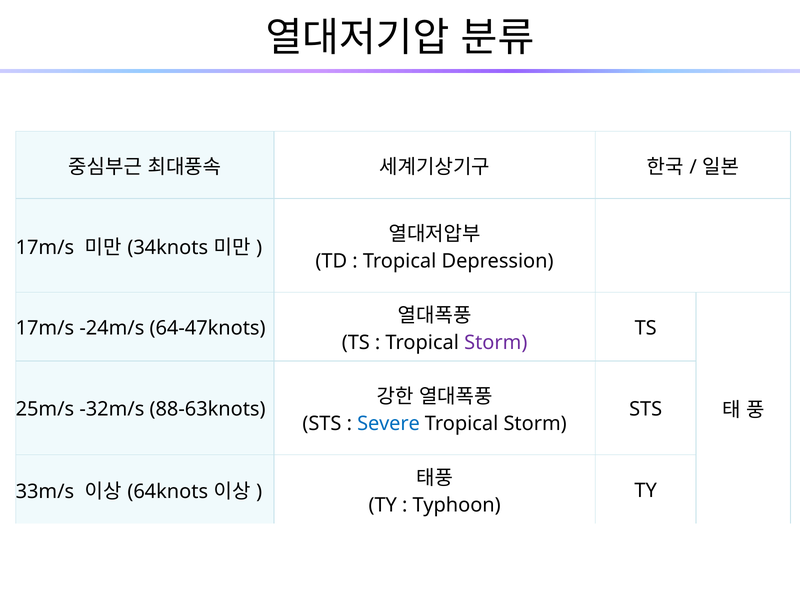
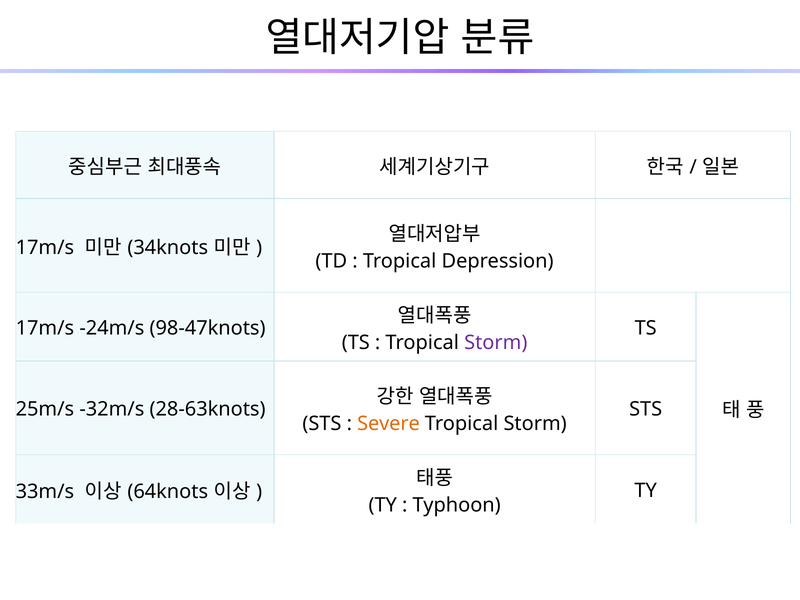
64-47knots: 64-47knots -> 98-47knots (208, 328)
88-63knots: 88-63knots -> 28-63knots (208, 409)
Severe colour: blue -> orange (389, 424)
